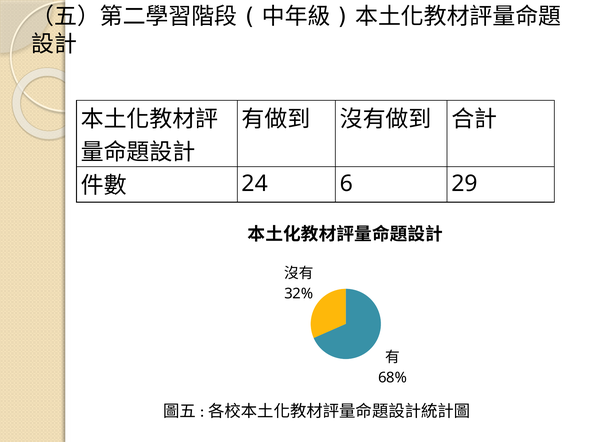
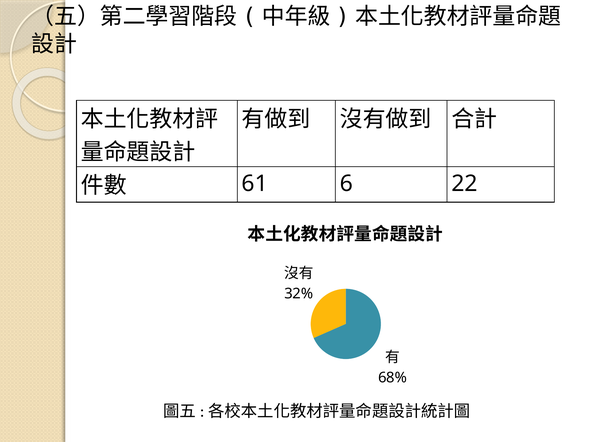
24: 24 -> 61 (255, 183)
29: 29 -> 22 (465, 183)
